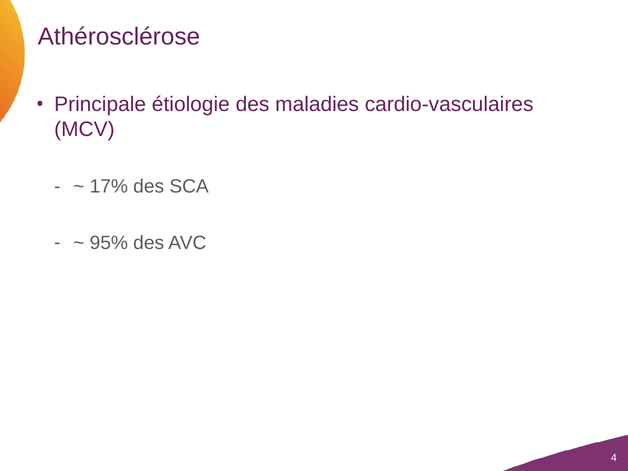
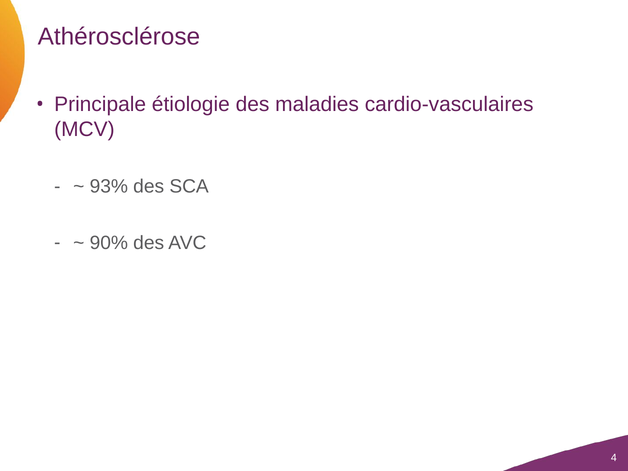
17%: 17% -> 93% (109, 187)
95%: 95% -> 90% (109, 243)
